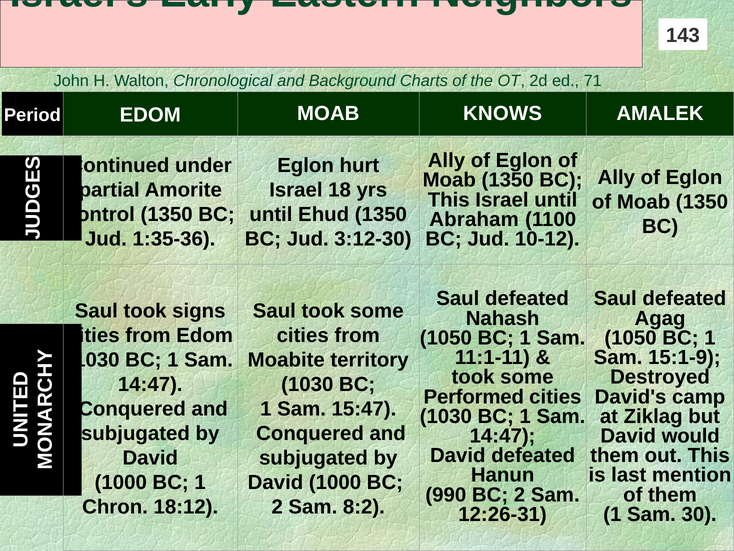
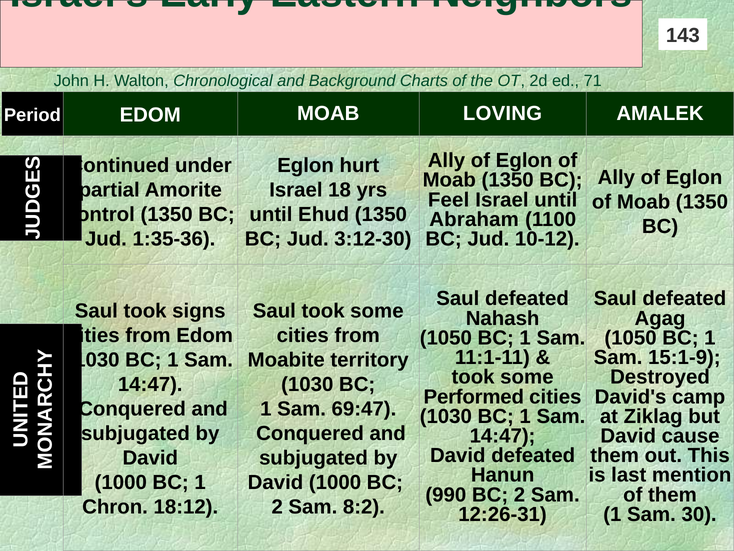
KNOWS: KNOWS -> LOVING (503, 113)
This: This -> Feel (449, 200)
15:47: 15:47 -> 69:47 (364, 409)
would: would -> cause (691, 436)
